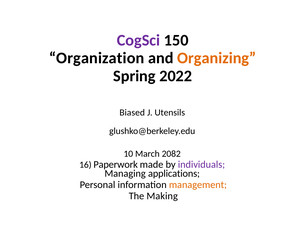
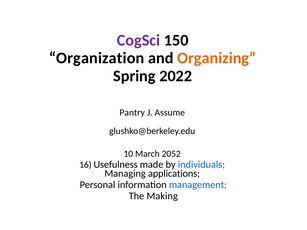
Biased: Biased -> Pantry (132, 113)
Utensils: Utensils -> Assume (170, 113)
2082: 2082 -> 2052 (171, 154)
Paperwork: Paperwork -> Usefulness (116, 165)
individuals colour: purple -> blue (201, 165)
management colour: orange -> blue (198, 185)
